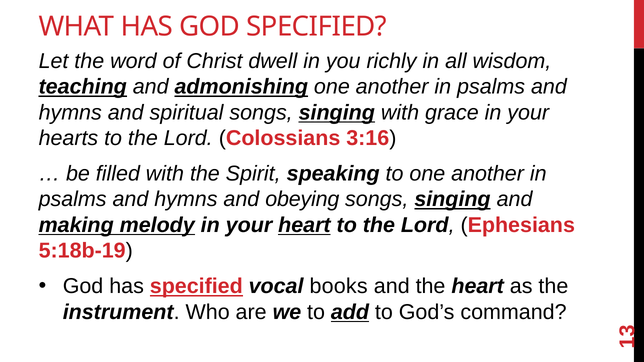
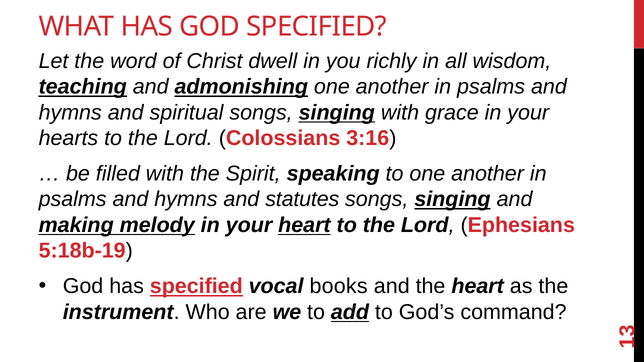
obeying: obeying -> statutes (302, 200)
